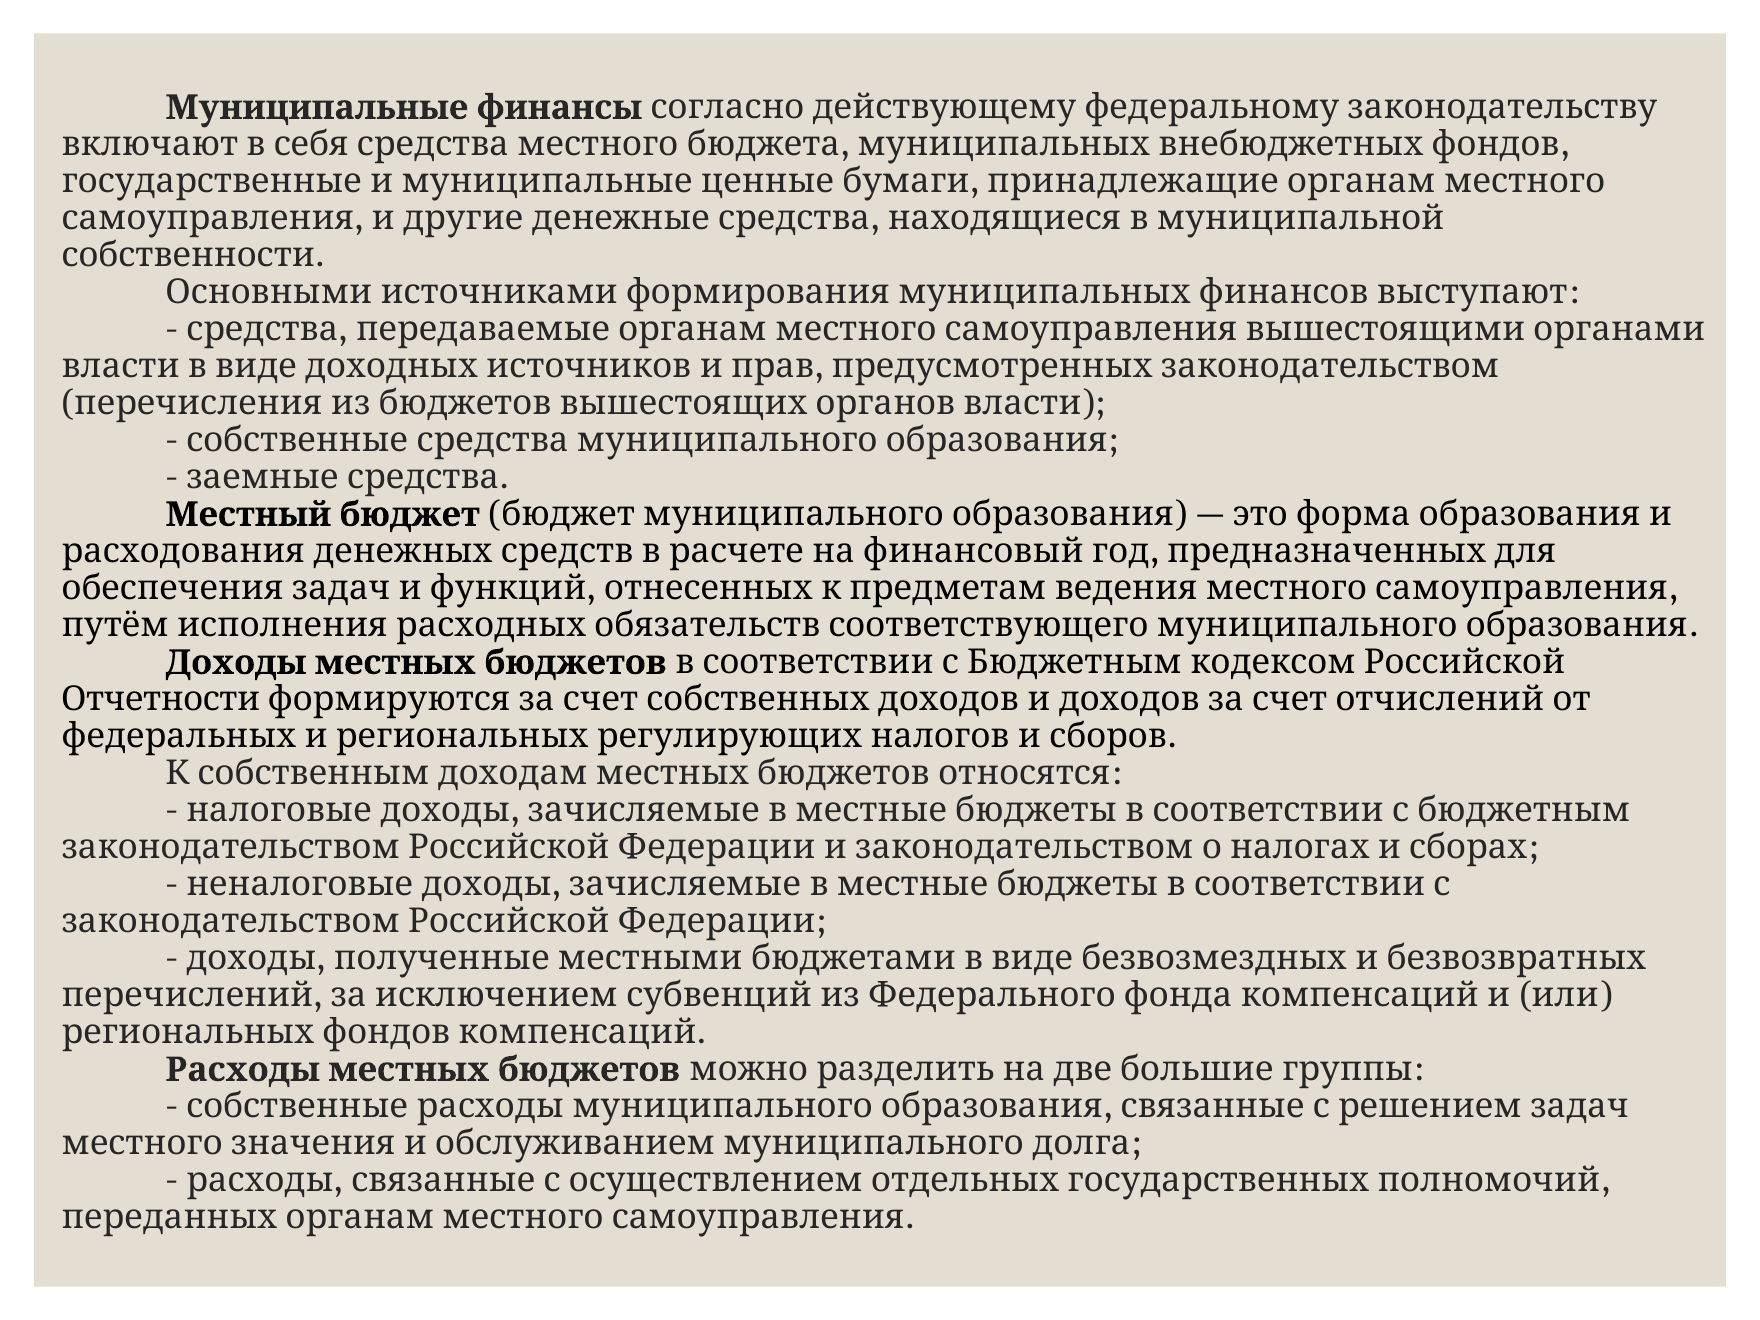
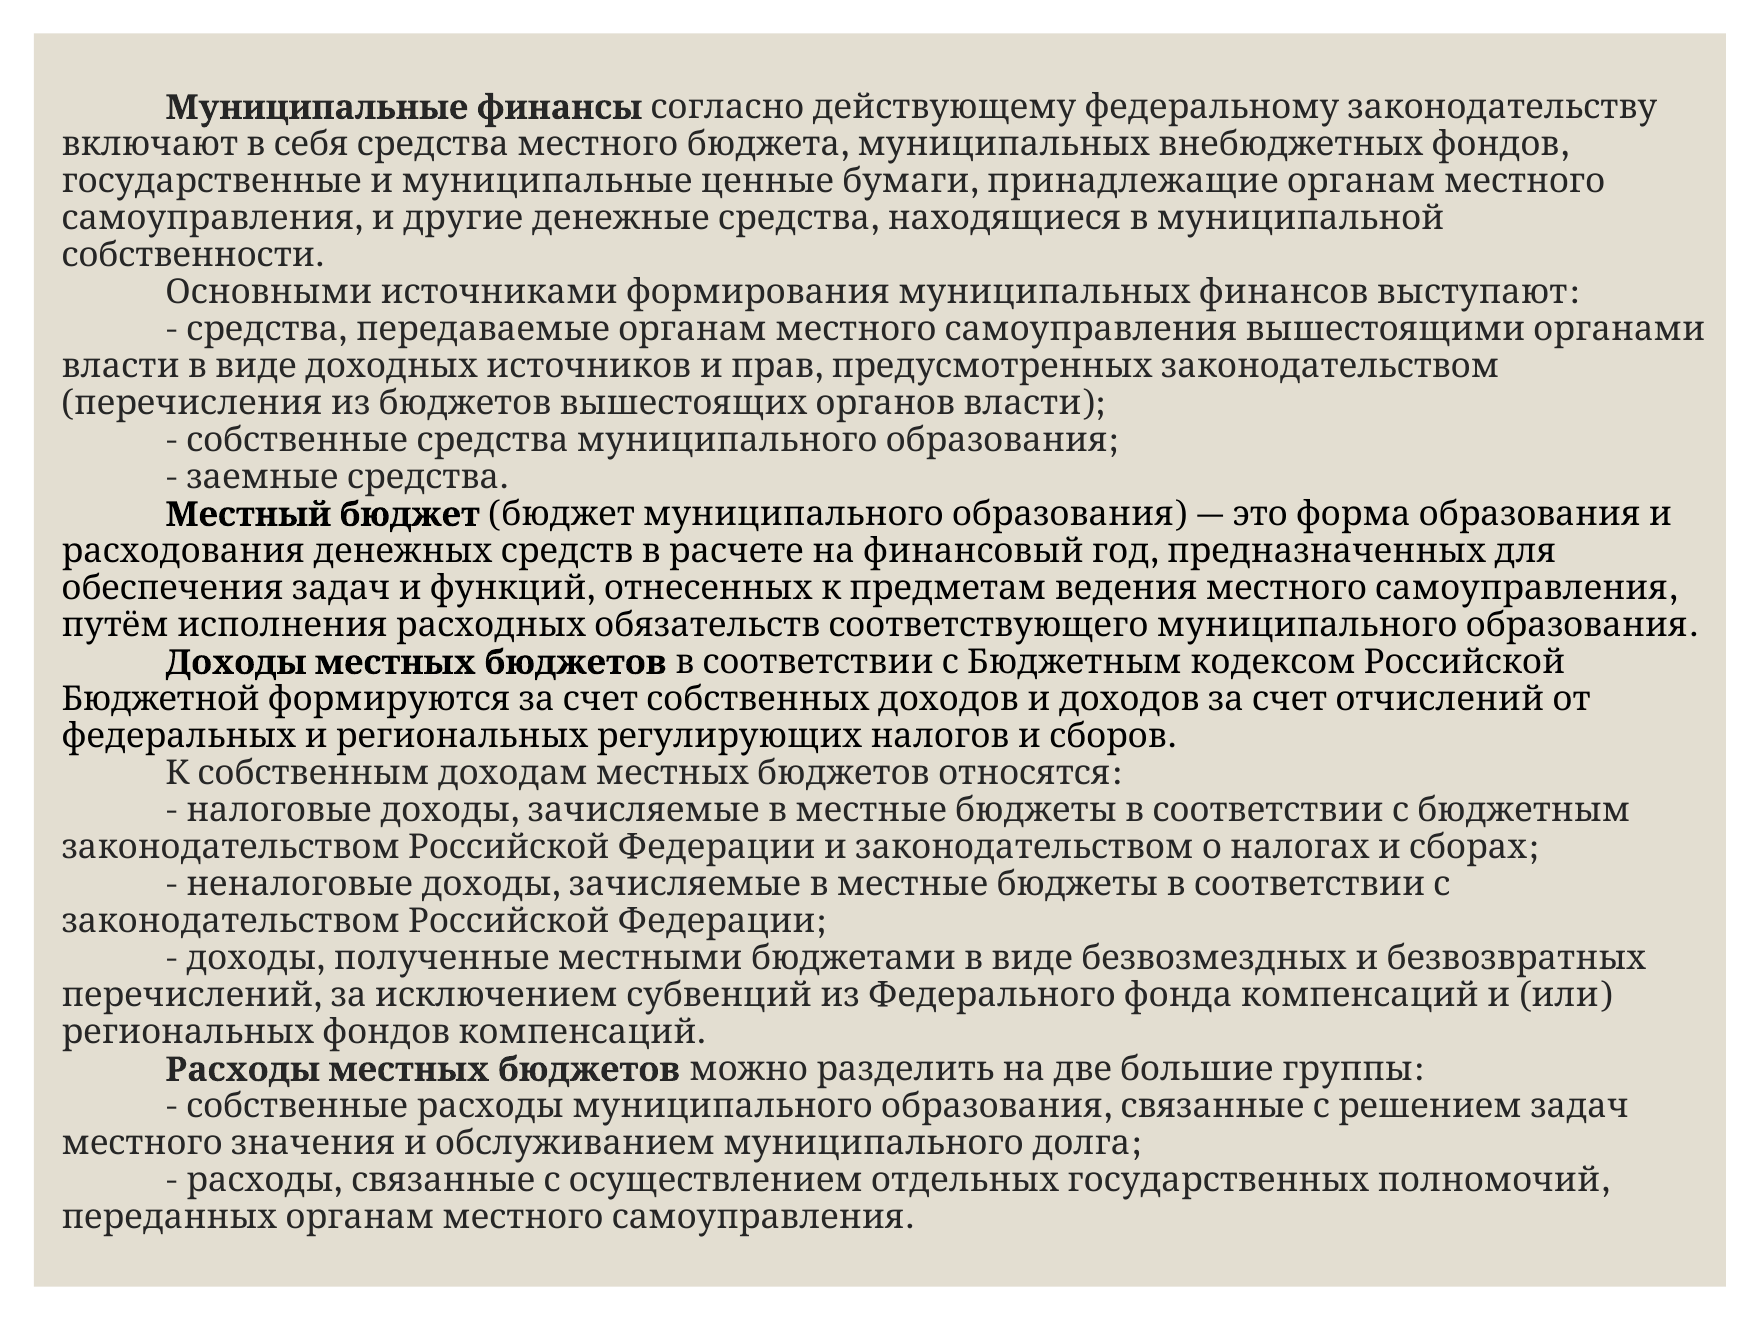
Отчетности: Отчетности -> Бюджетной (161, 700)
